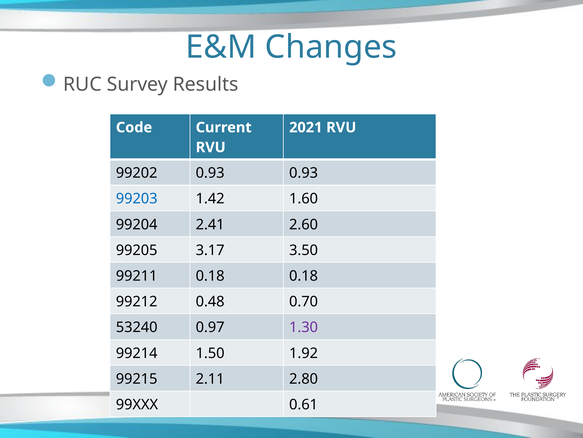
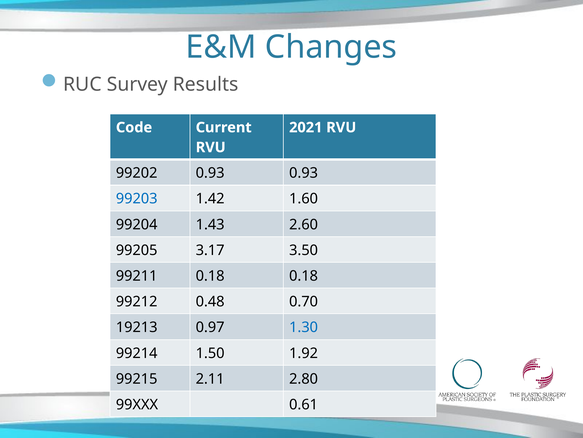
2.41: 2.41 -> 1.43 (210, 224)
53240: 53240 -> 19213 (137, 327)
1.30 colour: purple -> blue (304, 327)
